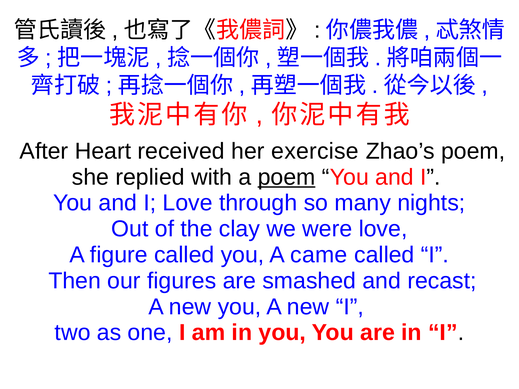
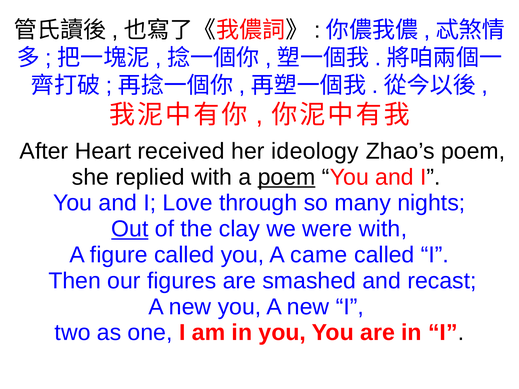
exercise: exercise -> ideology (315, 151)
Out underline: none -> present (130, 229)
were love: love -> with (383, 229)
